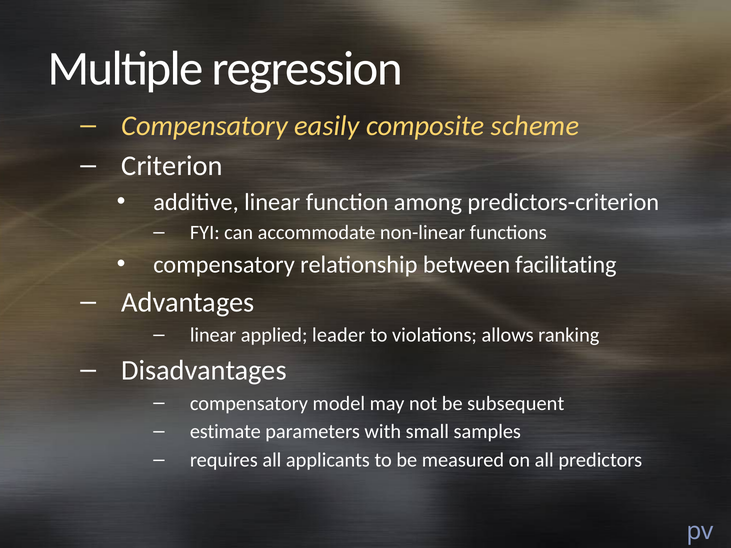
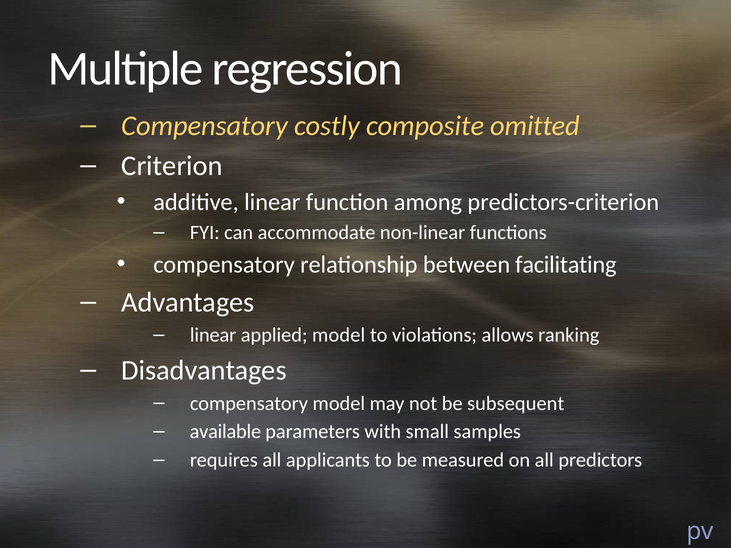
easily: easily -> costly (327, 126)
scheme: scheme -> omitted (535, 126)
applied leader: leader -> model (339, 335)
estimate: estimate -> available (225, 432)
